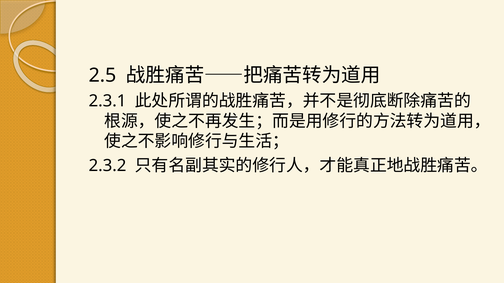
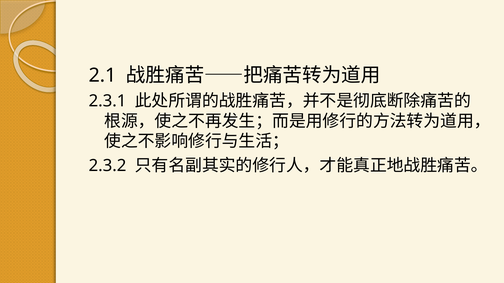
2.5: 2.5 -> 2.1 (102, 75)
